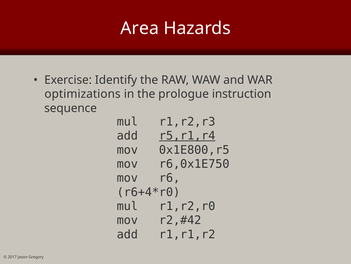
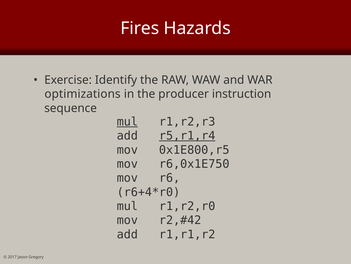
Area: Area -> Fires (140, 28)
prologue: prologue -> producer (184, 94)
mul underline: none -> present (127, 121)
